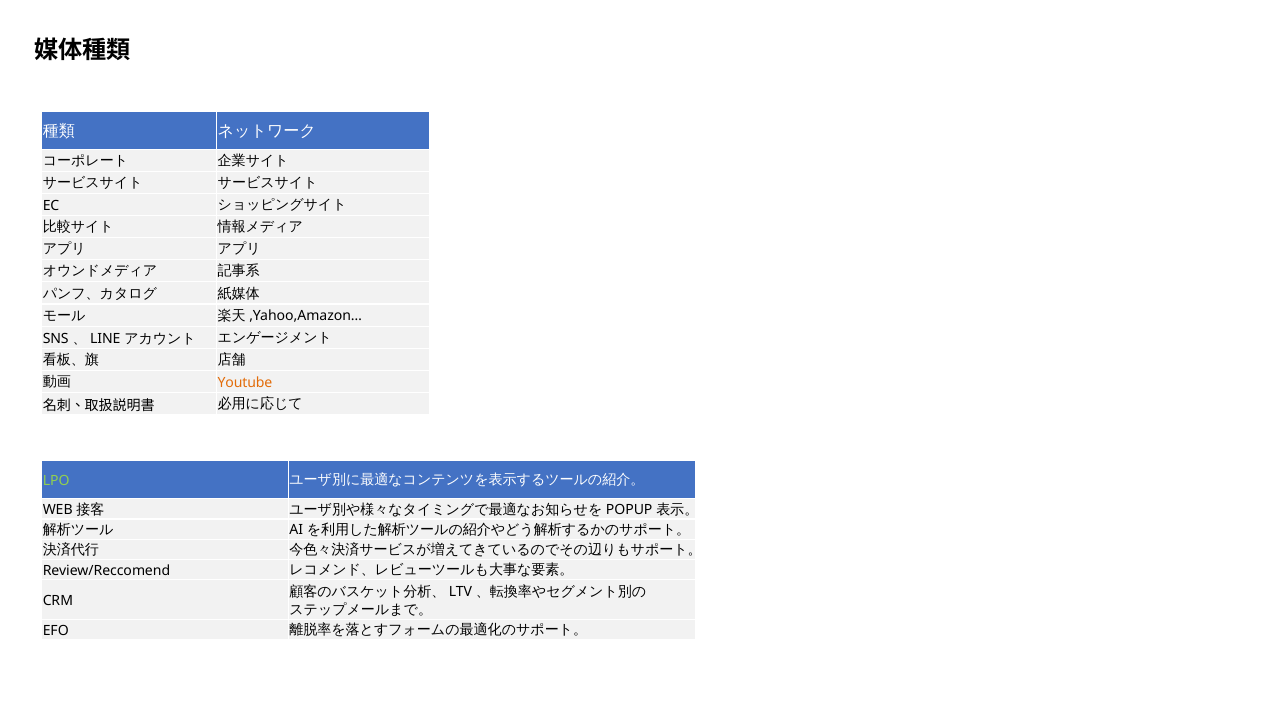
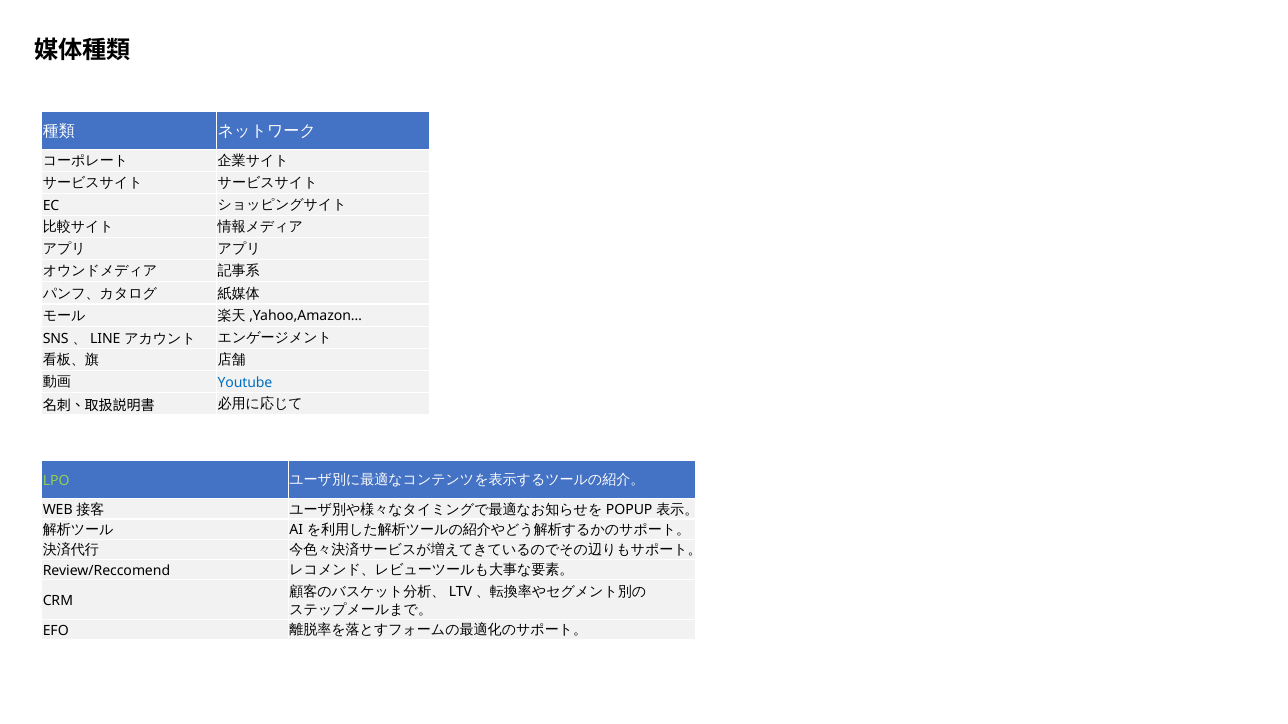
Youtube colour: orange -> blue (245, 383)
